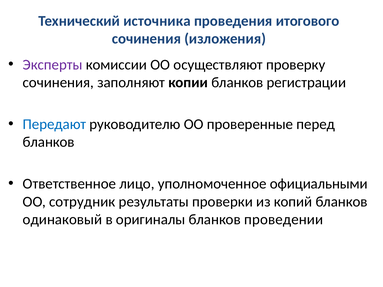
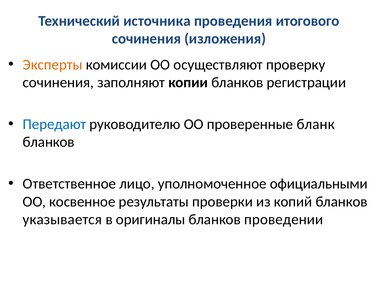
Эксперты colour: purple -> orange (53, 65)
перед: перед -> бланк (316, 124)
сотрудник: сотрудник -> косвенное (82, 202)
одинаковый: одинаковый -> указывается (62, 220)
